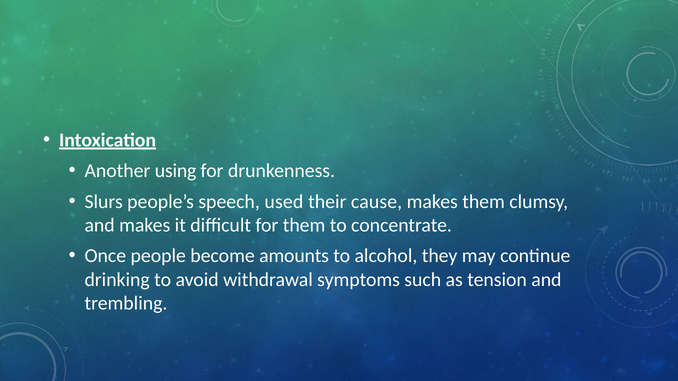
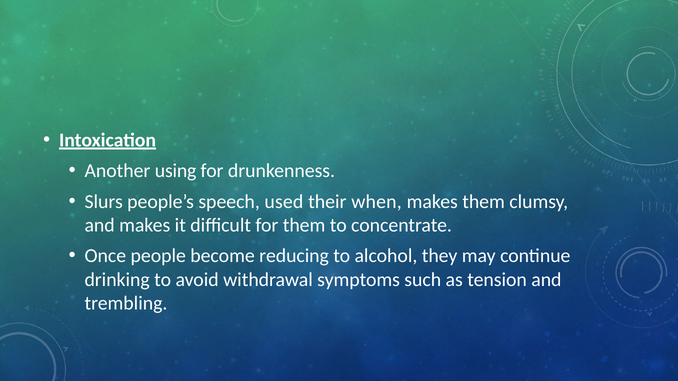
cause: cause -> when (376, 202)
amounts: amounts -> reducing (294, 256)
